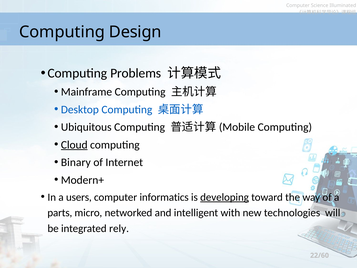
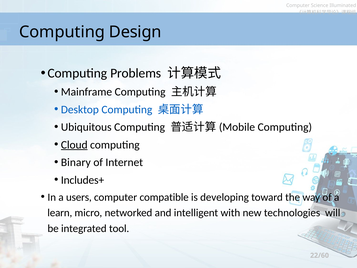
Modern+: Modern+ -> Includes+ (83, 180)
informatics: informatics -> compatible (164, 197)
developing underline: present -> none (225, 197)
parts: parts -> learn (60, 213)
rely: rely -> tool (119, 228)
